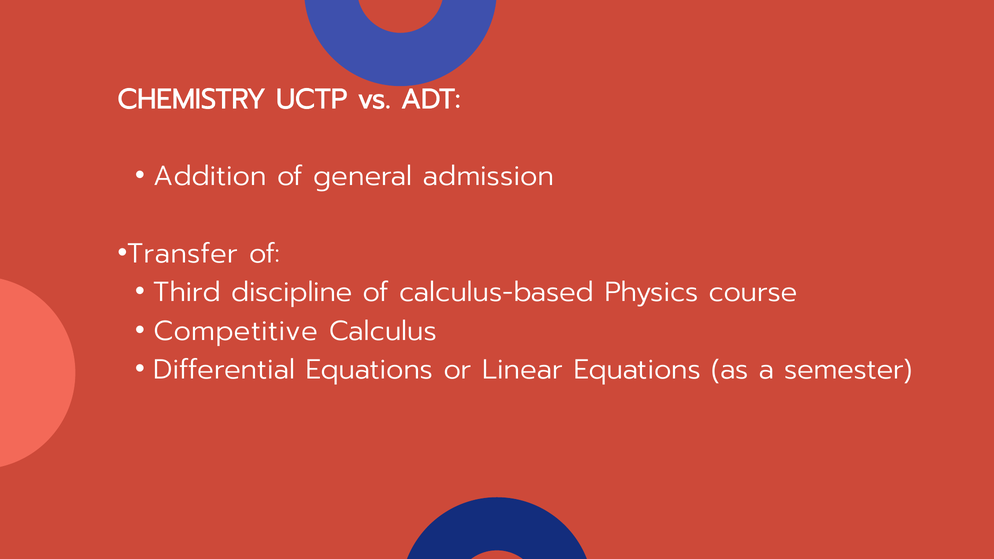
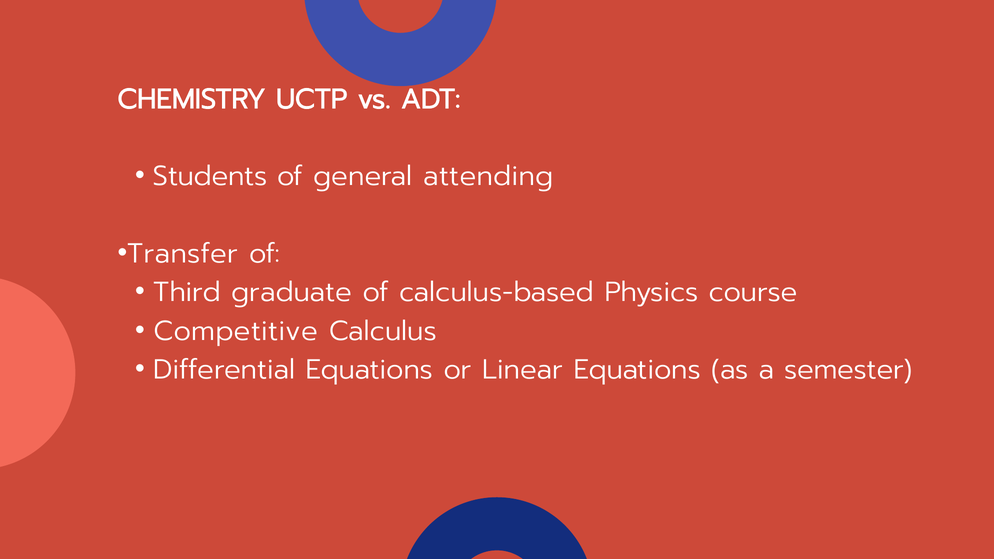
Addition: Addition -> Students (210, 176)
admission: admission -> attending (488, 176)
discipline: discipline -> graduate (292, 292)
